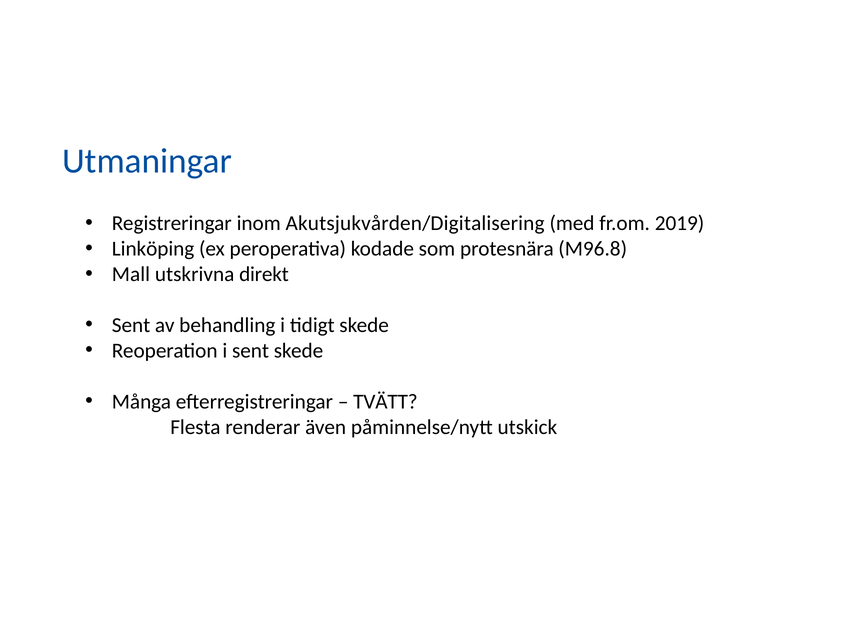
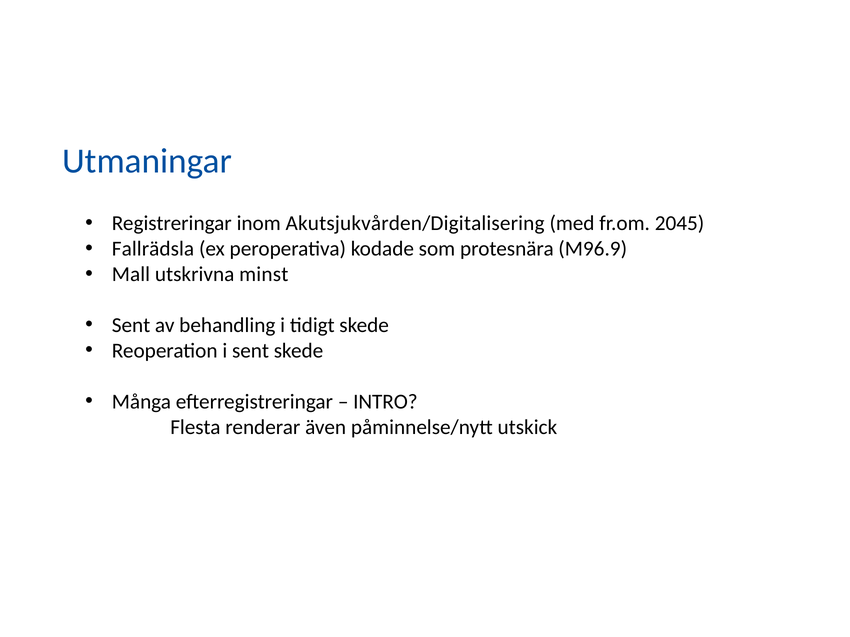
2019: 2019 -> 2045 (680, 223)
Linköping: Linköping -> Fallrädsla (153, 249)
M96.8: M96.8 -> M96.9 (593, 249)
direkt: direkt -> minst (264, 274)
TVÄTT: TVÄTT -> INTRO (385, 402)
